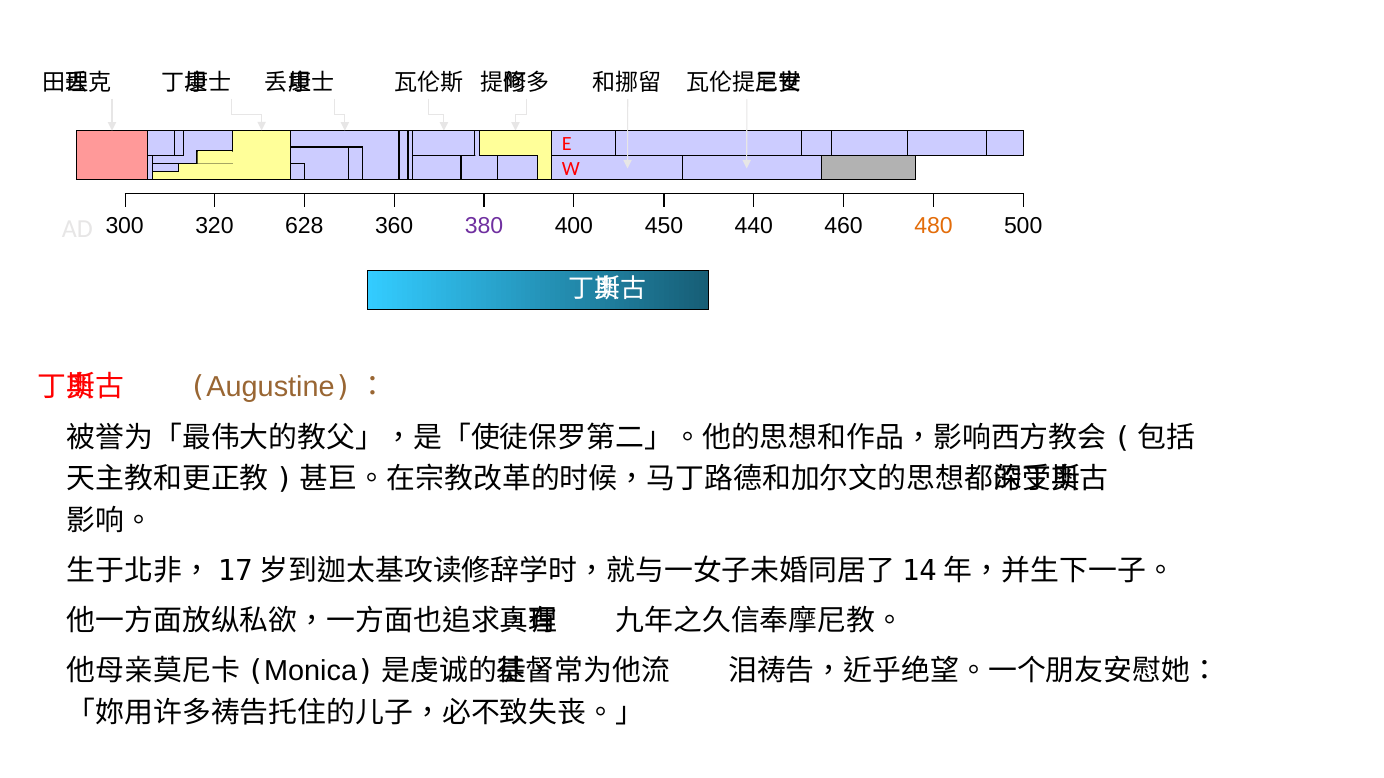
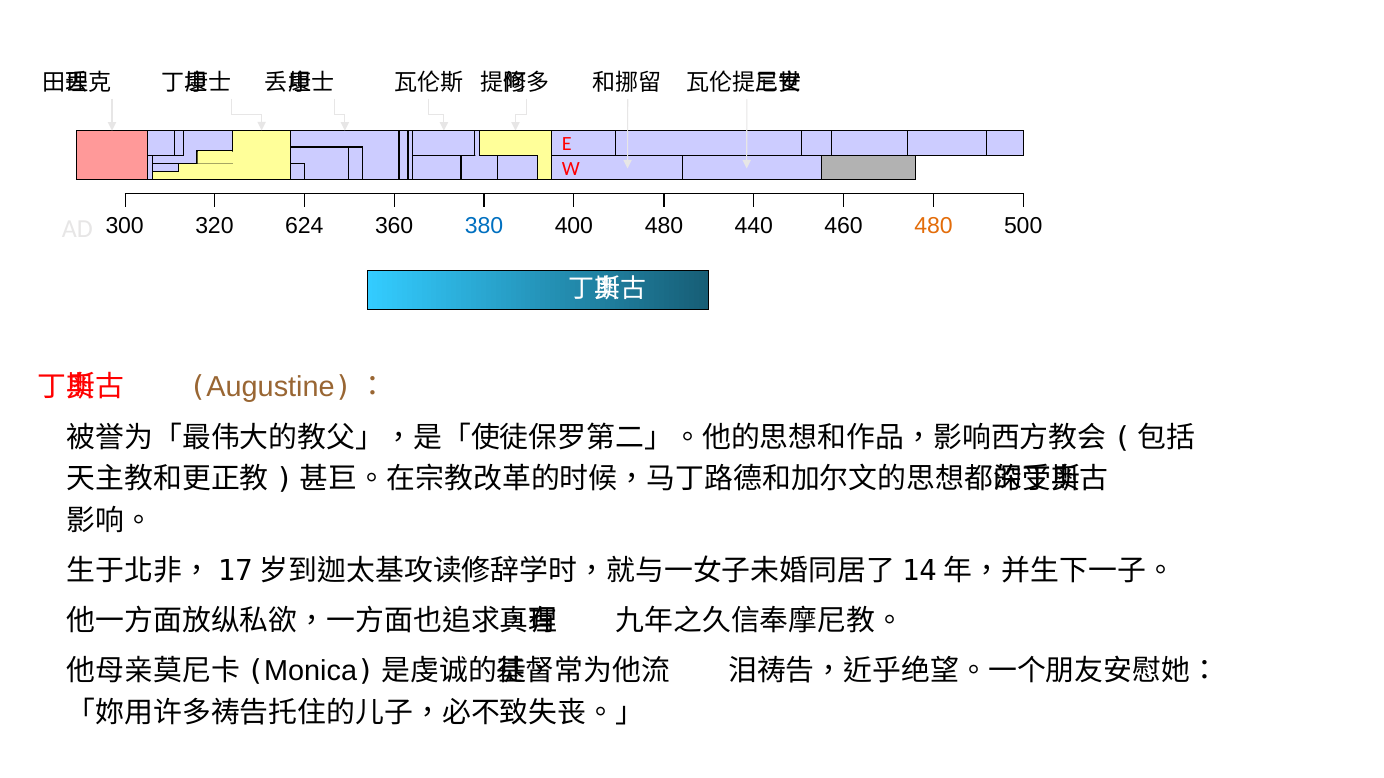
628: 628 -> 624 (304, 226)
380 colour: purple -> blue (484, 226)
400 450: 450 -> 480 (664, 226)
